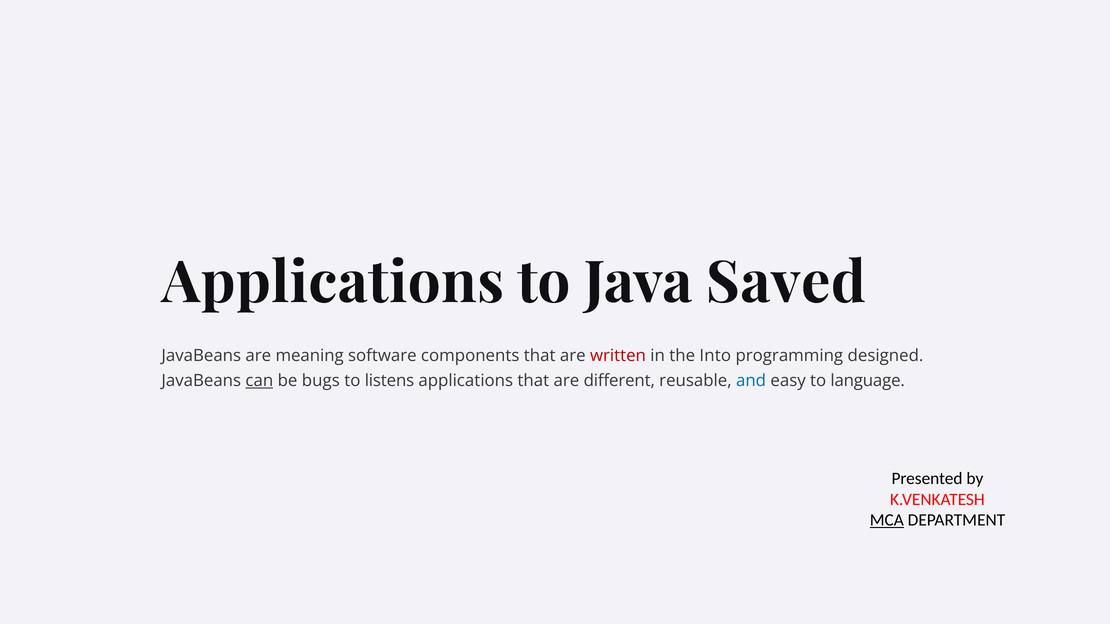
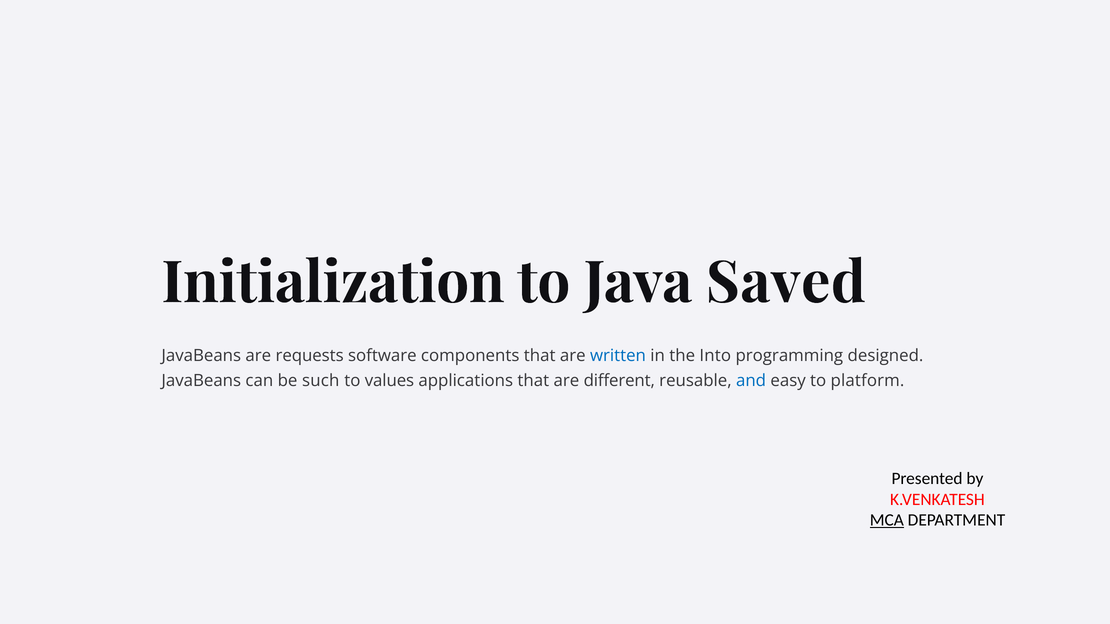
Applications: Applications -> Initialization (333, 283)
meaning: meaning -> requests (310, 356)
written colour: red -> blue (618, 356)
can underline: present -> none (259, 381)
bugs: bugs -> such (321, 381)
listens: listens -> values (389, 381)
language: language -> platform (867, 381)
